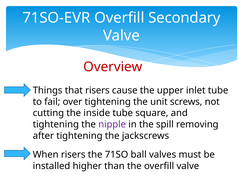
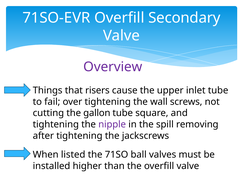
Overview colour: red -> purple (113, 67)
unit: unit -> wall (159, 102)
inside: inside -> gallon (97, 113)
When risers: risers -> listed (73, 155)
